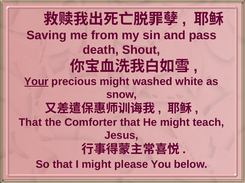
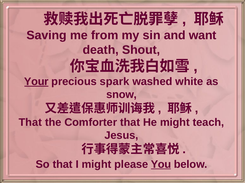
pass: pass -> want (203, 35)
precious might: might -> spark (115, 82)
You underline: none -> present (161, 165)
